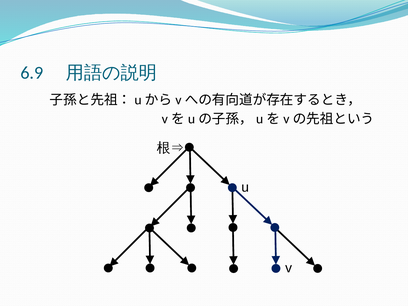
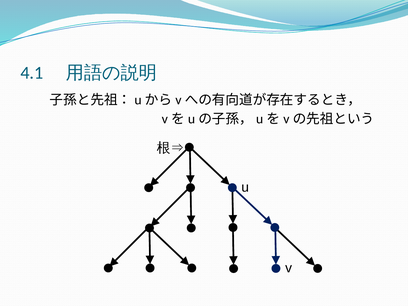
6.9: 6.9 -> 4.1 (32, 73)
